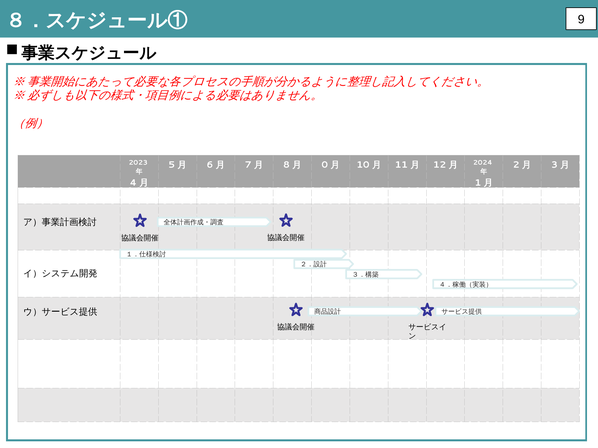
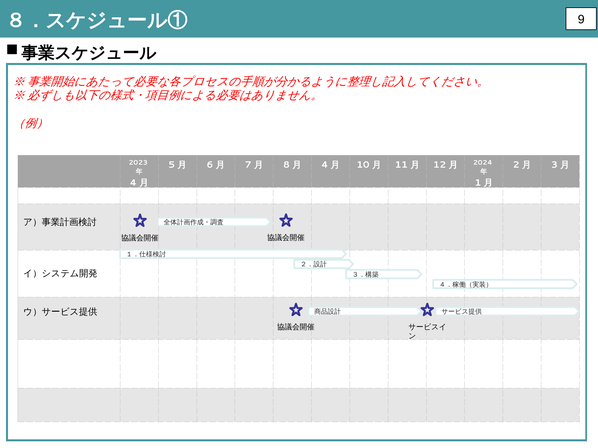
0: 0 -> 4 (325, 165)
